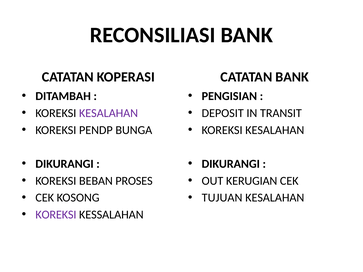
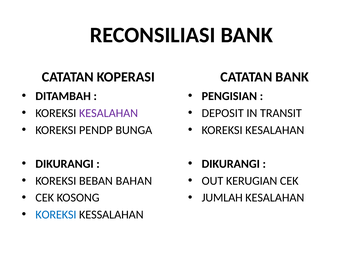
PROSES: PROSES -> BAHAN (134, 181)
TUJUAN: TUJUAN -> JUMLAH (222, 198)
KOREKSI colour: purple -> blue (56, 215)
